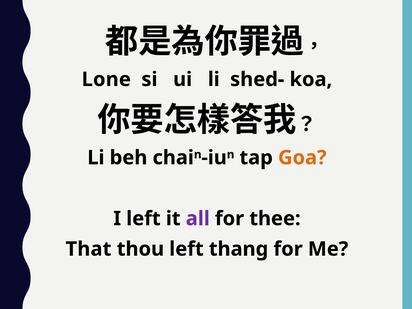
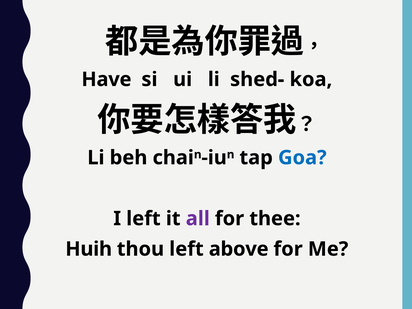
Lone: Lone -> Have (106, 79)
Goa colour: orange -> blue (302, 158)
That: That -> Huih (89, 249)
thang: thang -> above (239, 249)
